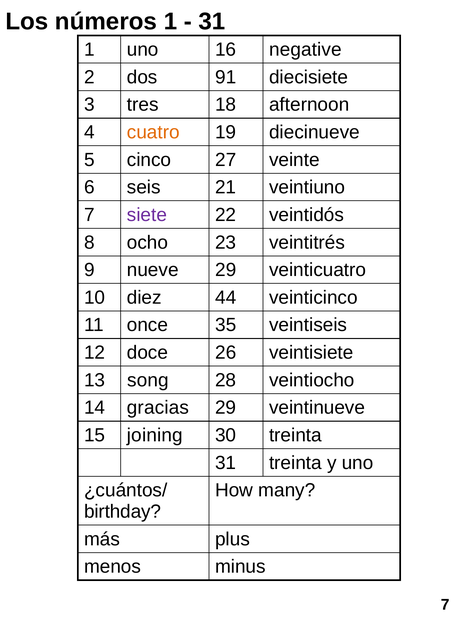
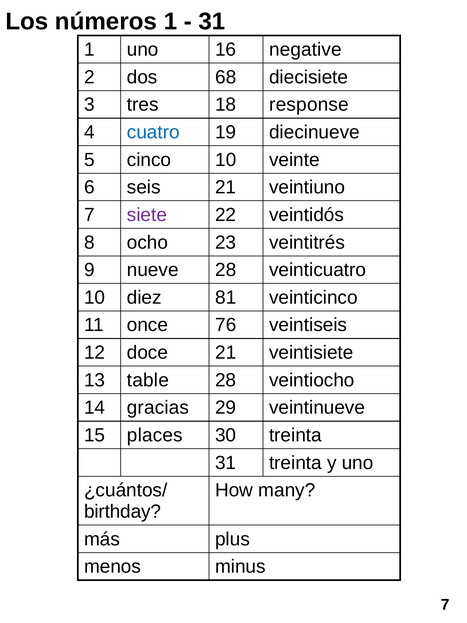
91: 91 -> 68 (226, 77)
afternoon: afternoon -> response (309, 105)
cuatro colour: orange -> blue (153, 132)
cinco 27: 27 -> 10 (226, 160)
nueve 29: 29 -> 28 (226, 270)
44: 44 -> 81 (226, 297)
35: 35 -> 76 (226, 325)
doce 26: 26 -> 21 (226, 352)
song: song -> table (148, 380)
joining: joining -> places (155, 435)
